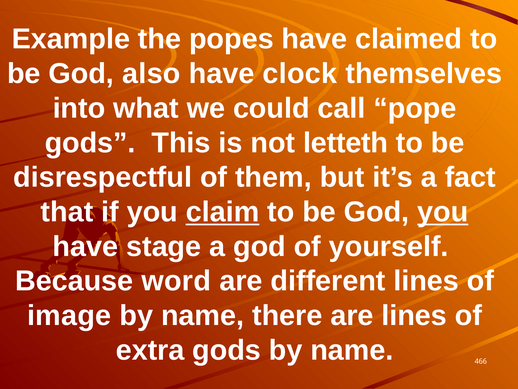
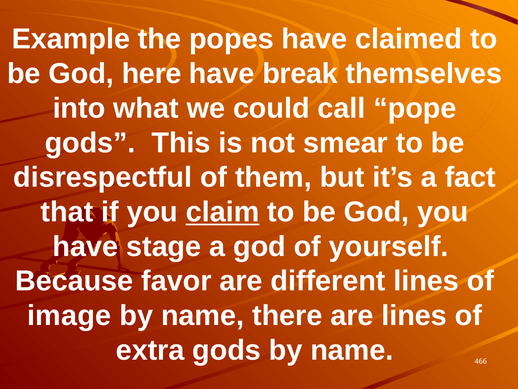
also: also -> here (152, 74)
clock: clock -> break (300, 74)
letteth: letteth -> smear (346, 143)
you underline: present -> none (443, 212)
word: word -> favor (176, 281)
